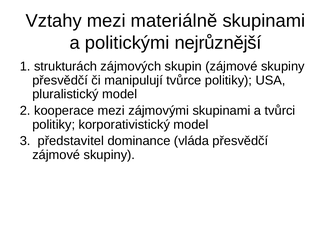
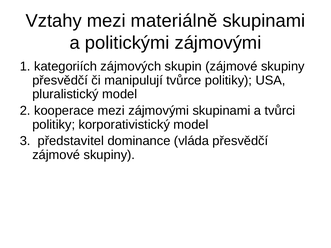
politickými nejrůznější: nejrůznější -> zájmovými (218, 43)
strukturách: strukturách -> kategoriích (66, 66)
